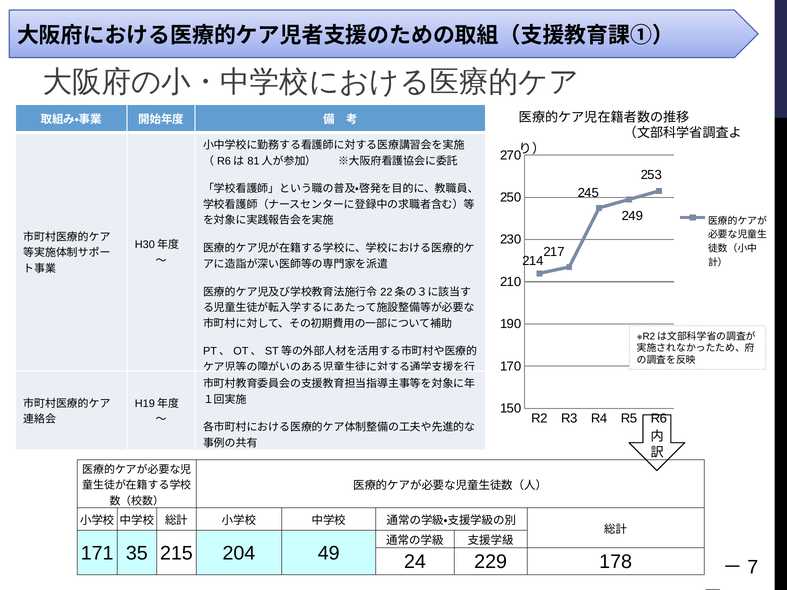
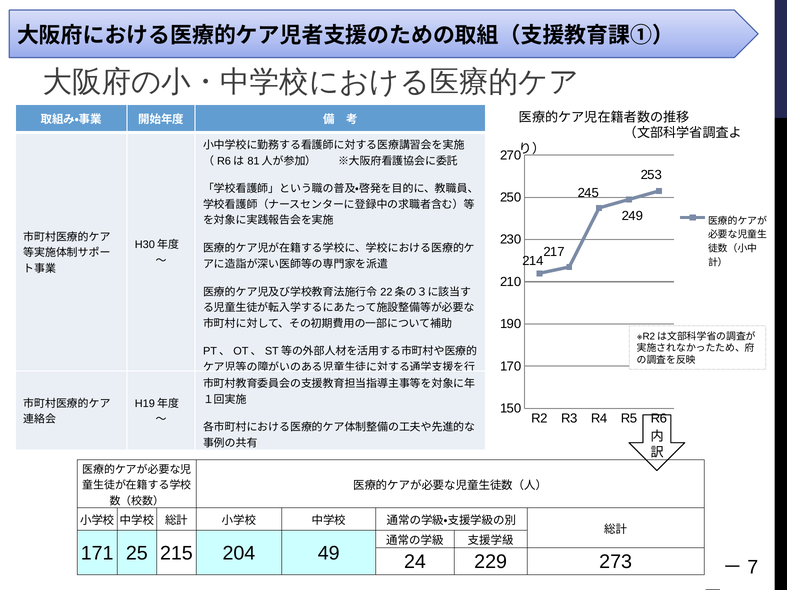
35: 35 -> 25 (137, 553)
178: 178 -> 273 (616, 562)
